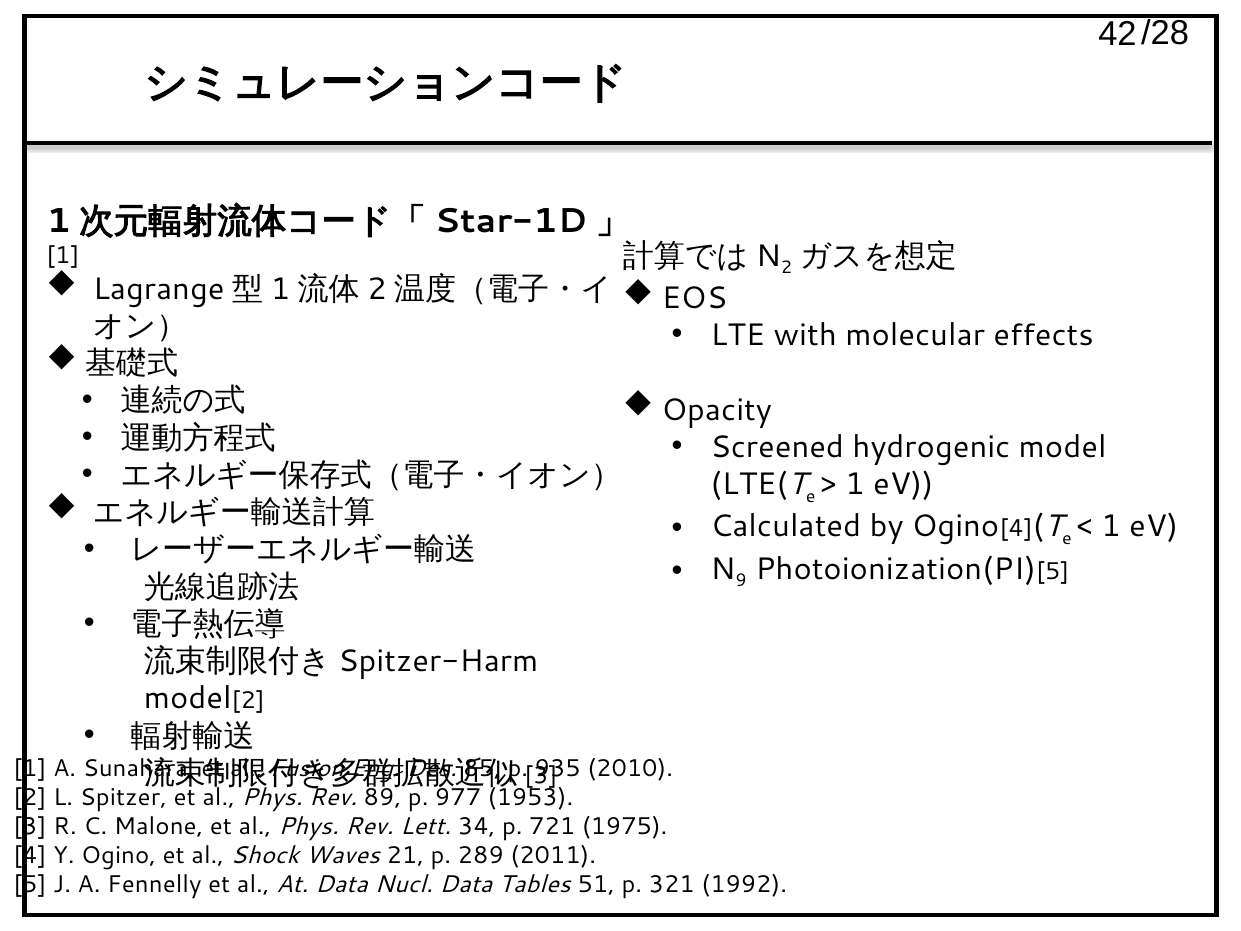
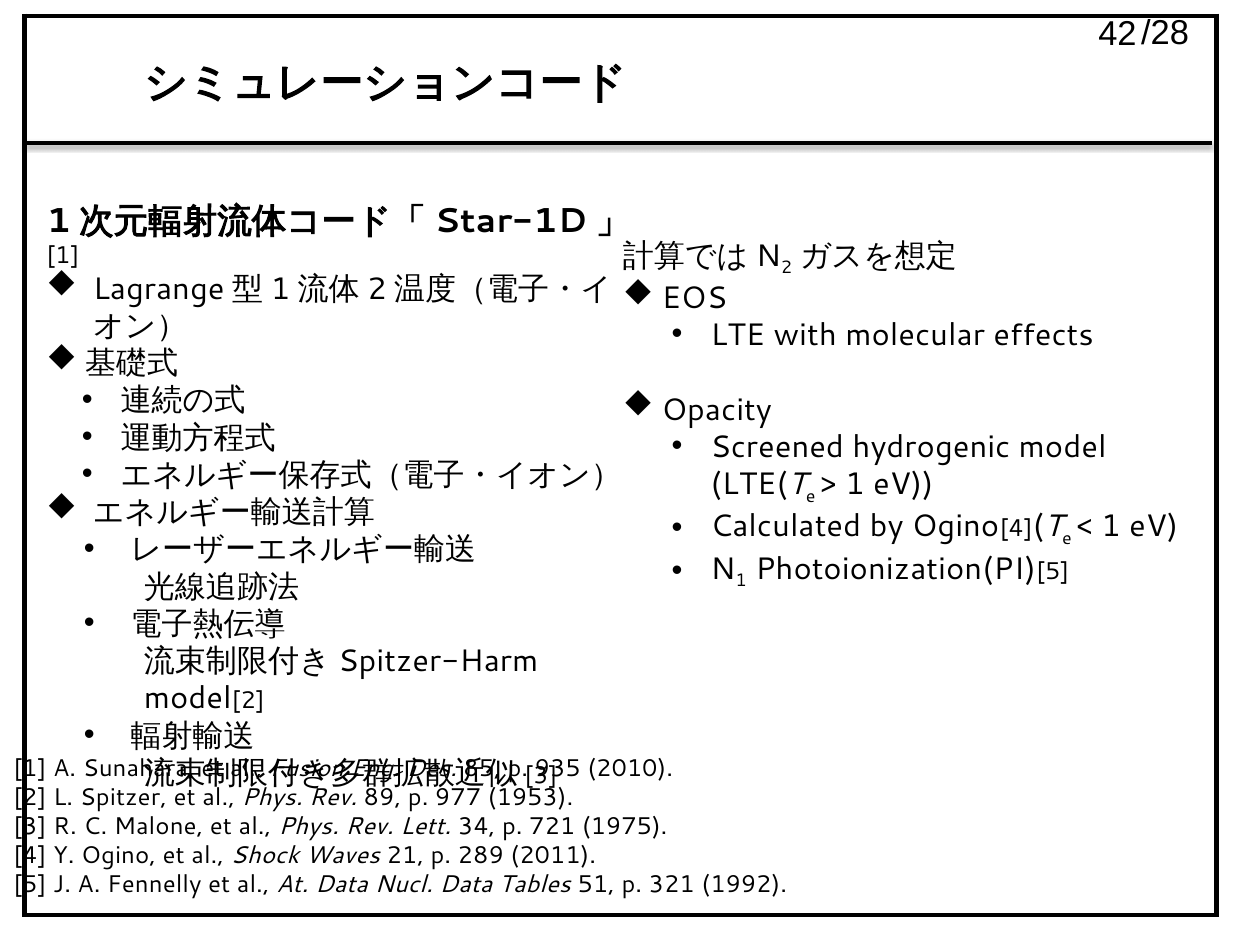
9: 9 -> 1 (741, 581)
